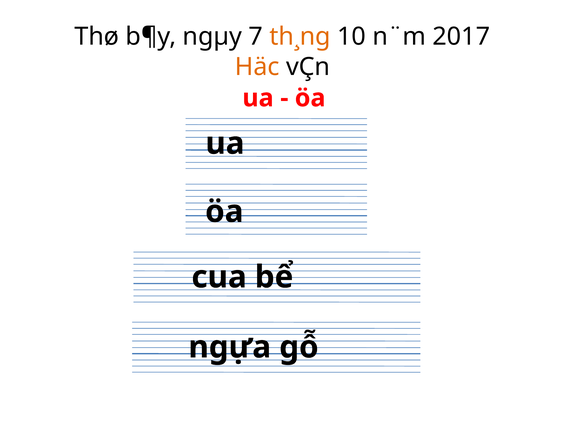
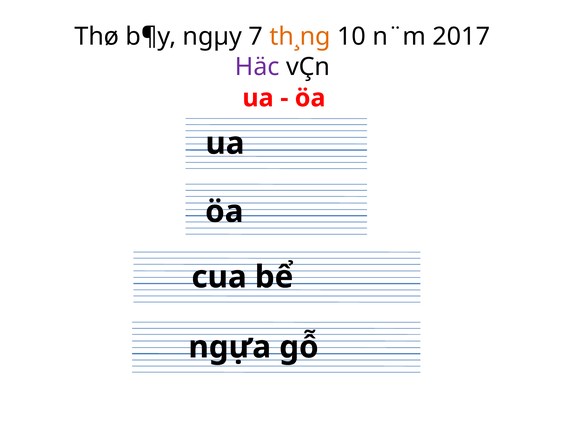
Häc colour: orange -> purple (257, 67)
